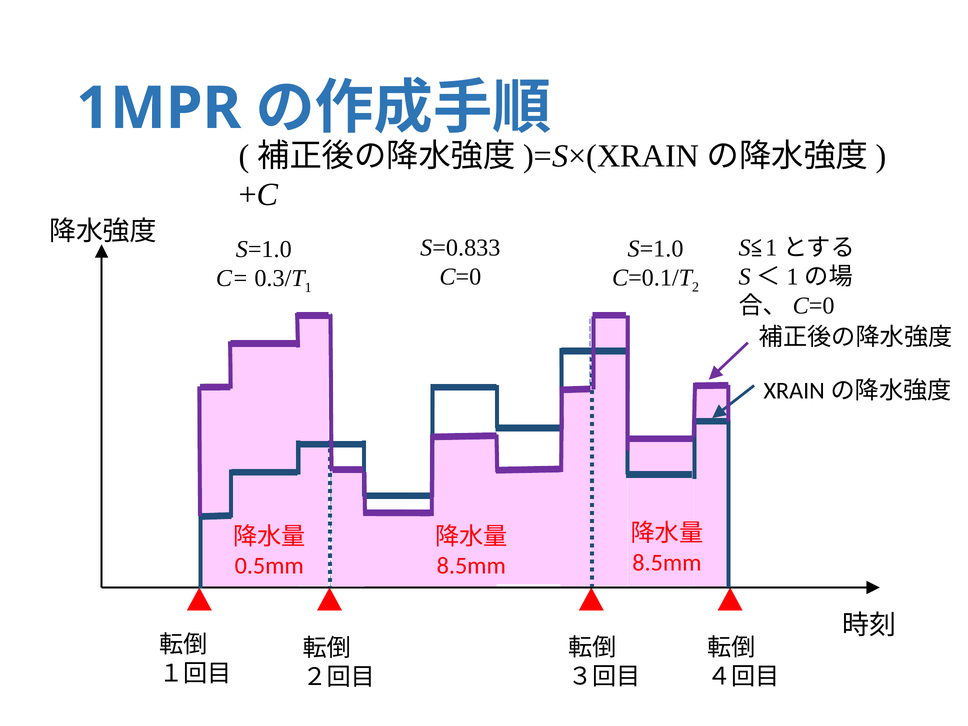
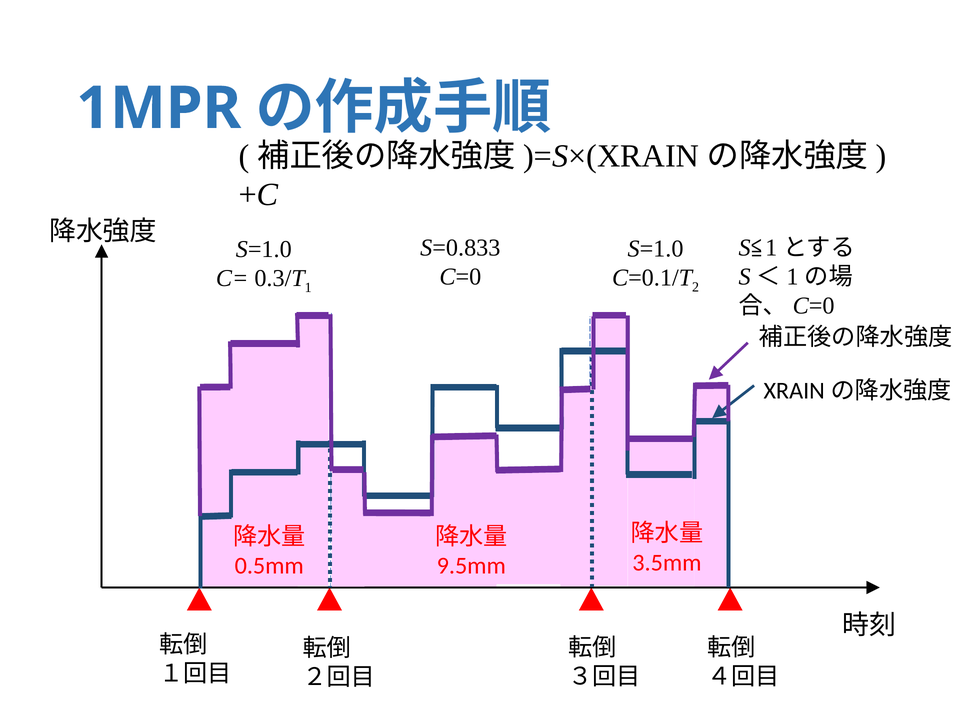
8.5mm: 8.5mm -> 3.5mm (667, 563)
8.5mm: 8.5mm -> 9.5mm (471, 566)
